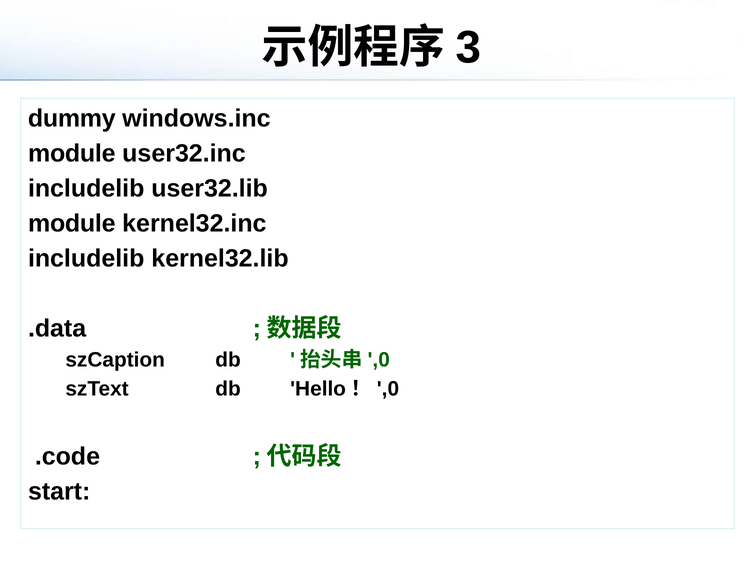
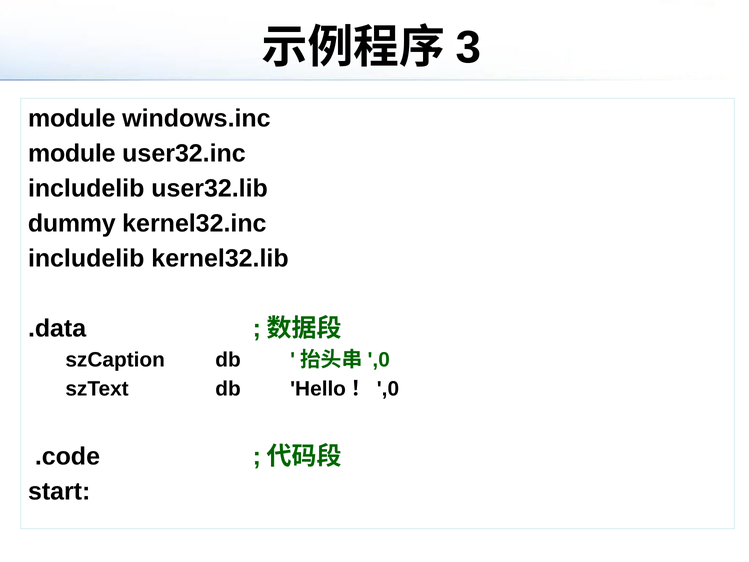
dummy: dummy -> module (72, 119)
module: module -> dummy (72, 223)
